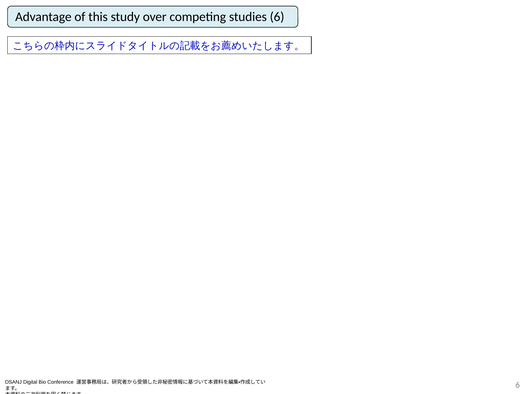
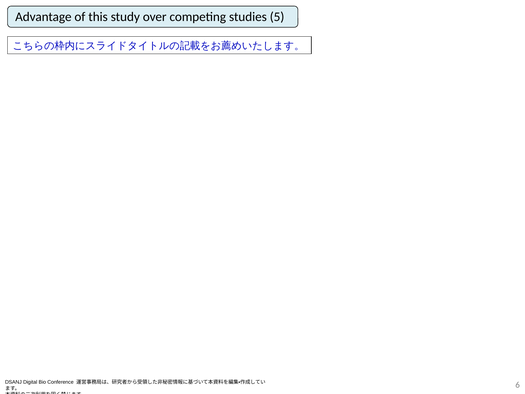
studies 6: 6 -> 5 (277, 17)
